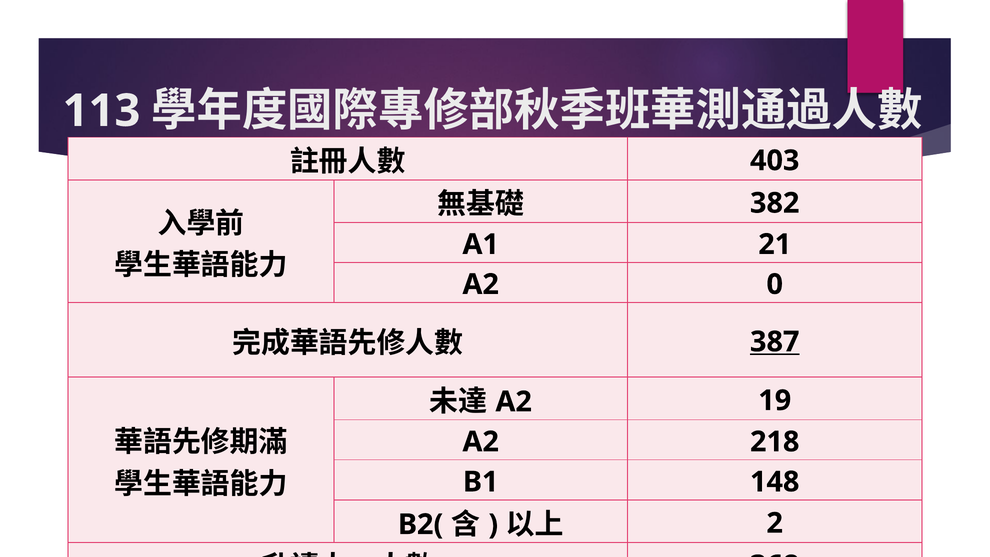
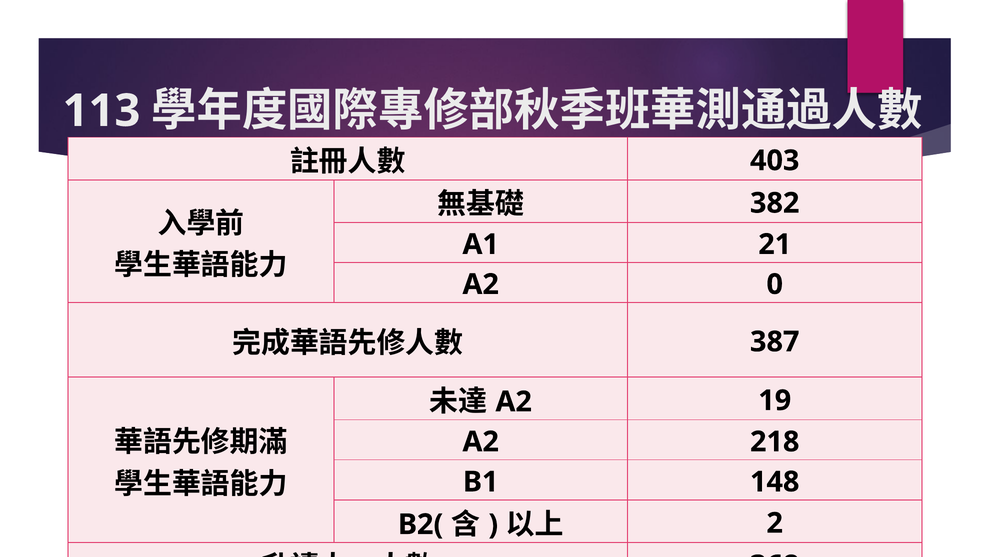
387 underline: present -> none (775, 342)
